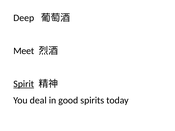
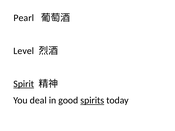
Deep: Deep -> Pearl (24, 18)
Meet: Meet -> Level (24, 51)
spirits underline: none -> present (92, 101)
